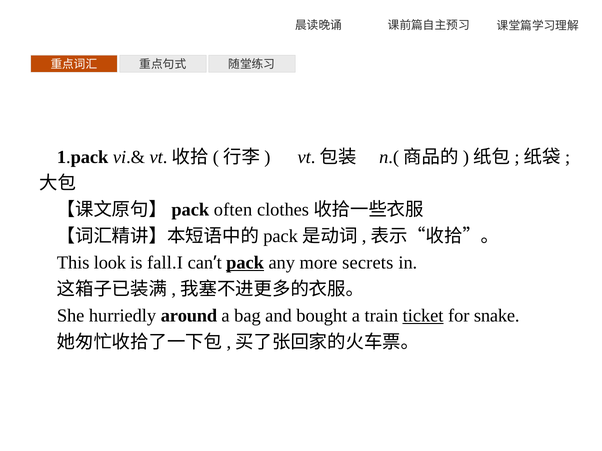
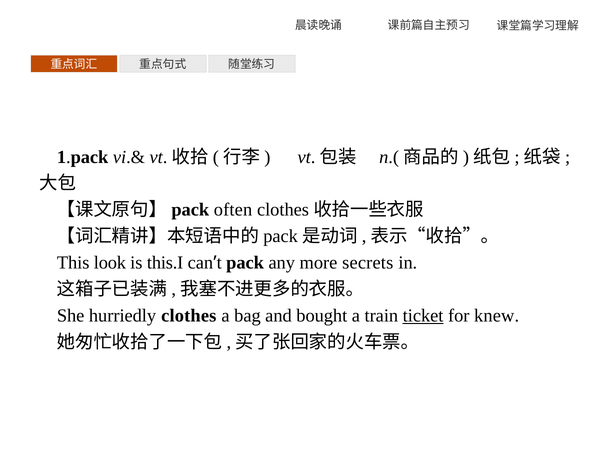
fall.I: fall.I -> this.I (165, 263)
pack underline: present -> none (245, 263)
around: around -> clothes (189, 316)
snake: snake -> knew (497, 316)
